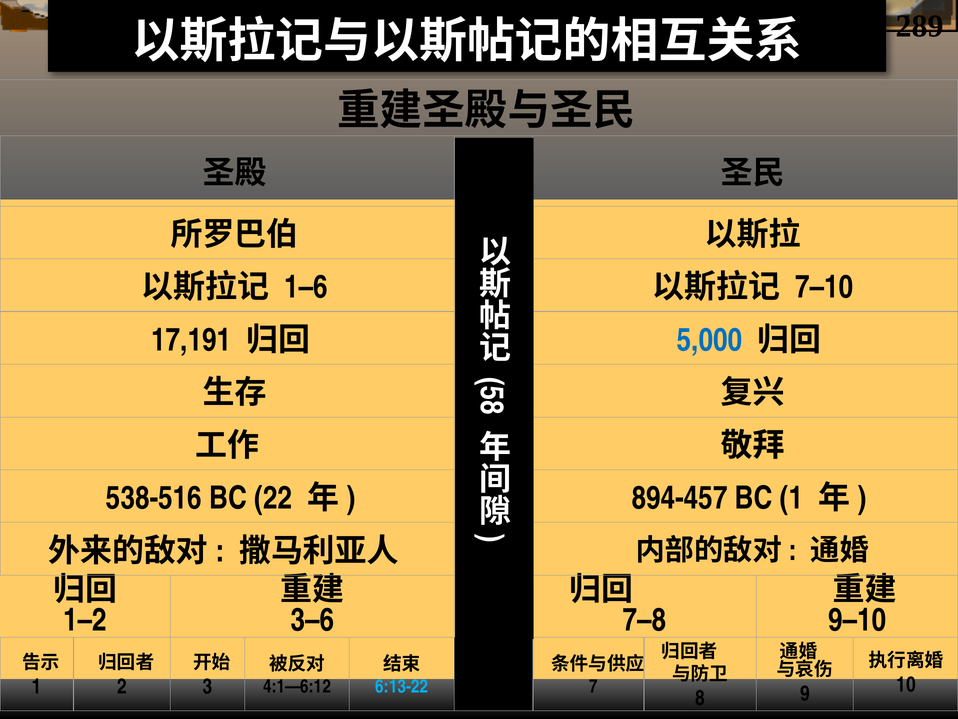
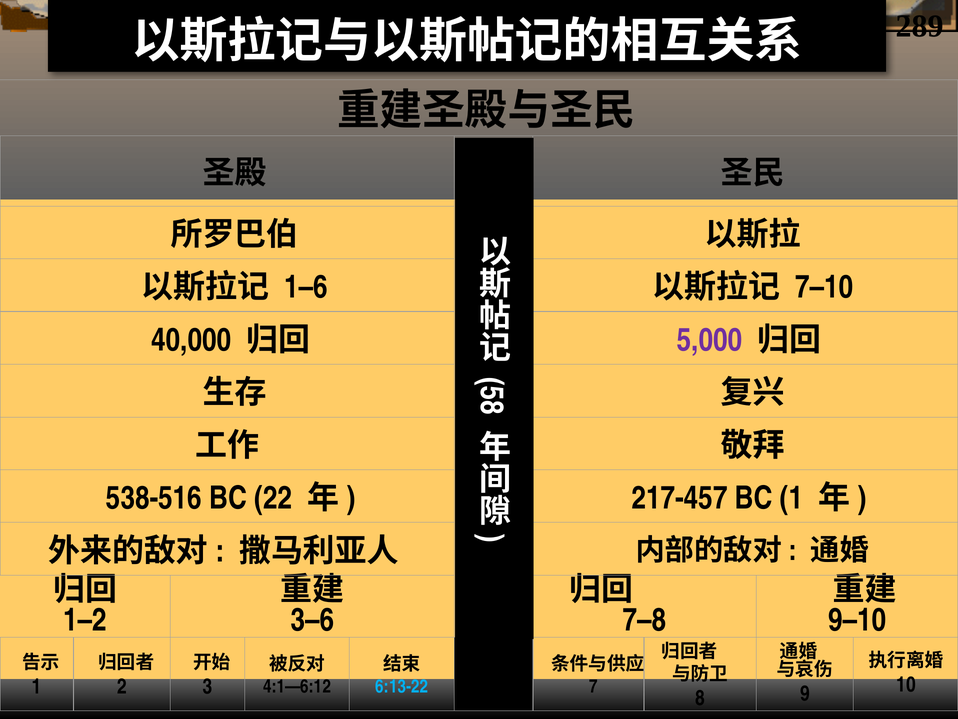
17,191: 17,191 -> 40,000 (191, 340)
5,000 colour: blue -> purple (710, 340)
894-457: 894-457 -> 217-457 (680, 498)
